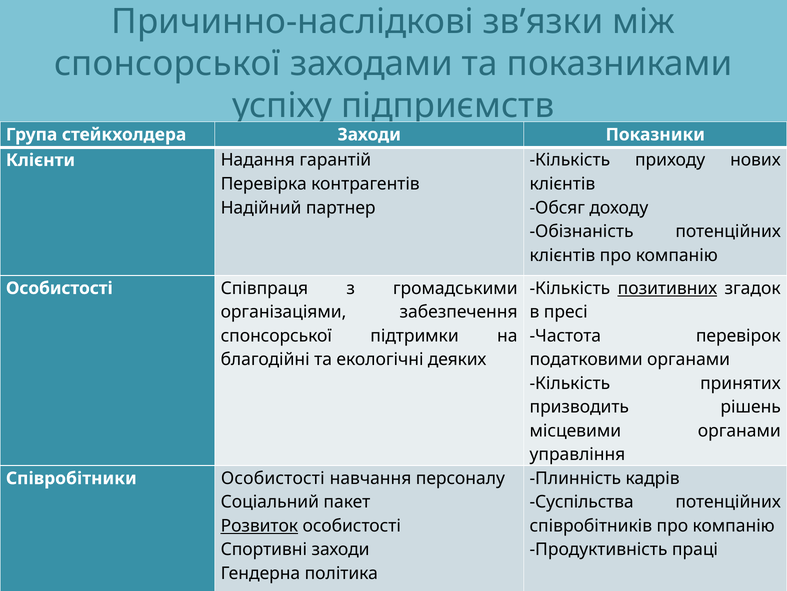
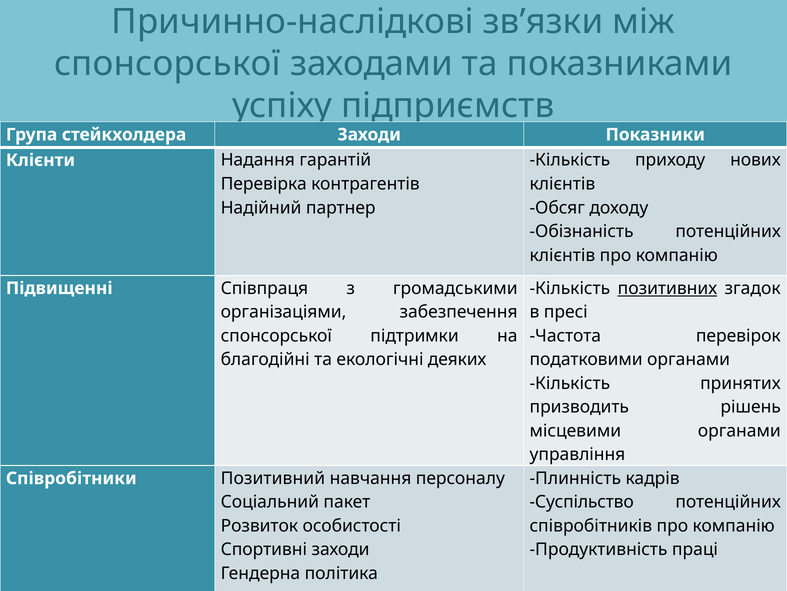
Особистості: Особистості -> Підвищенні (59, 288)
Співробітники Особистості: Особистості -> Позитивний (273, 478)
Суспільства: Суспільства -> Суспільство (582, 502)
Розвиток underline: present -> none (259, 525)
